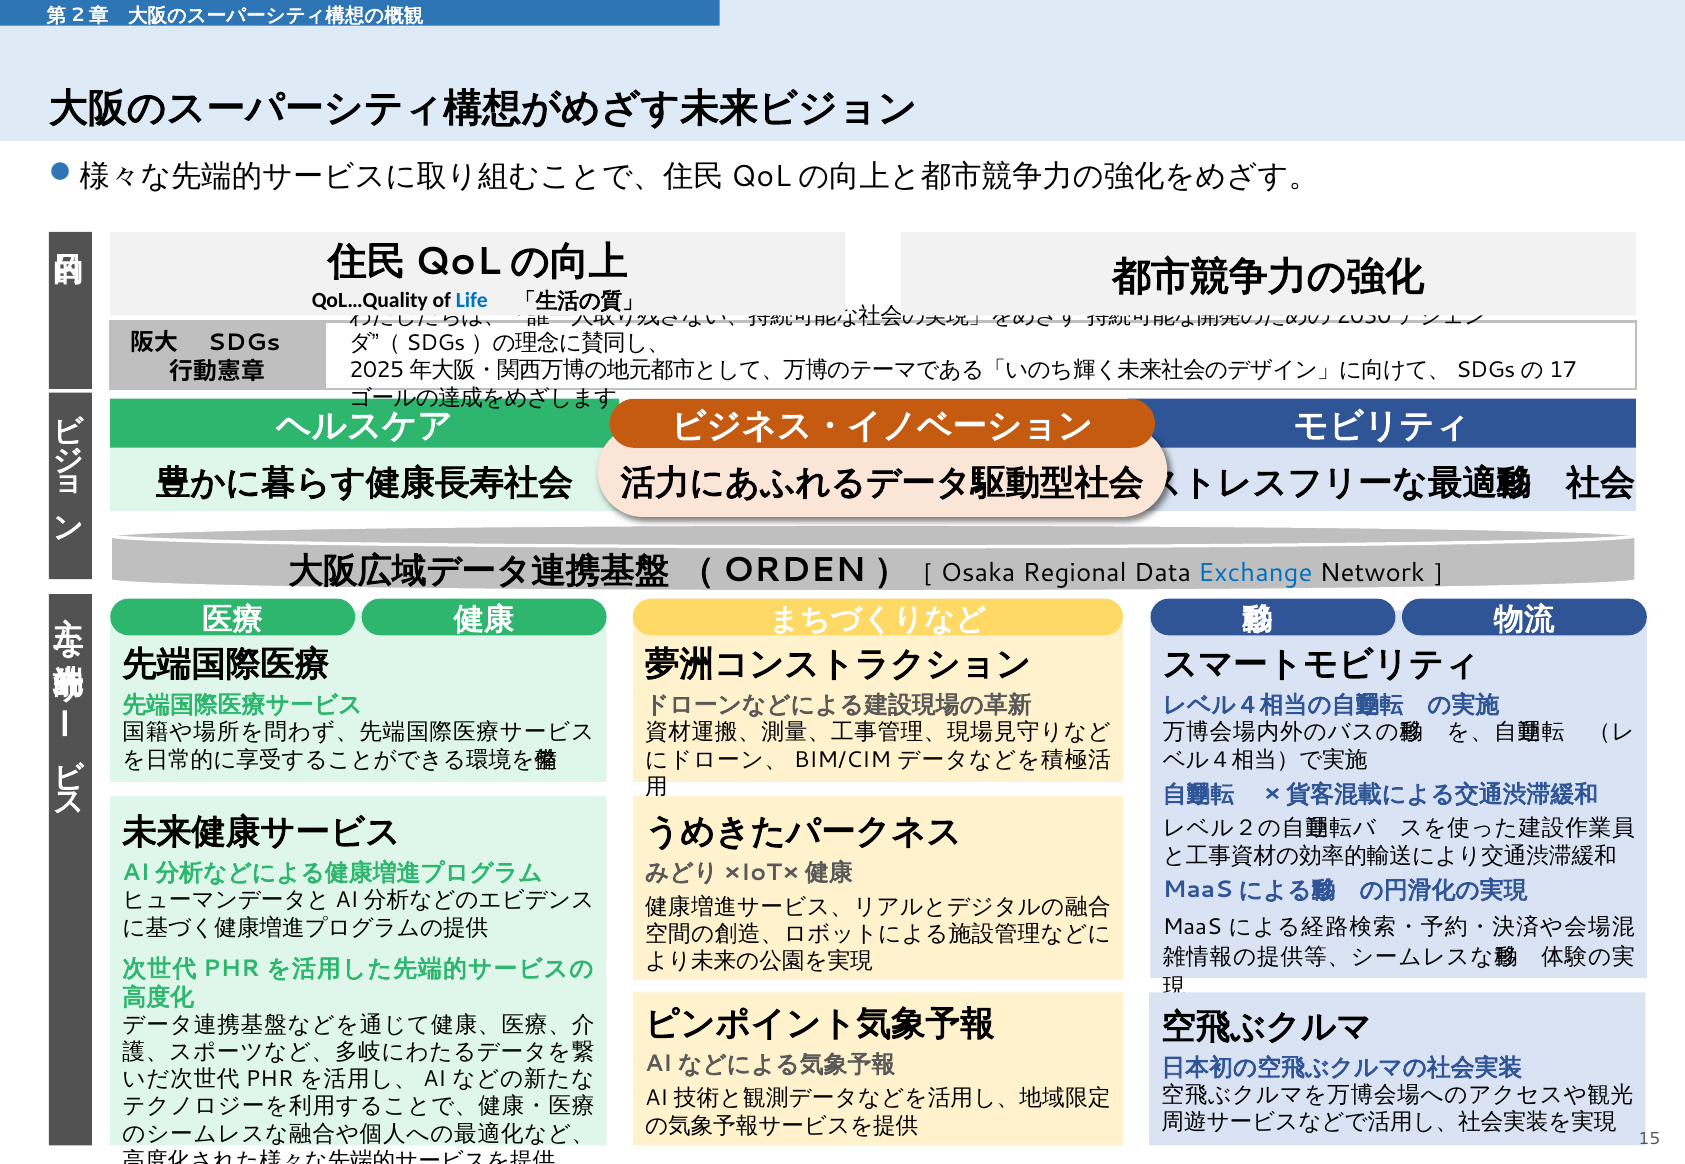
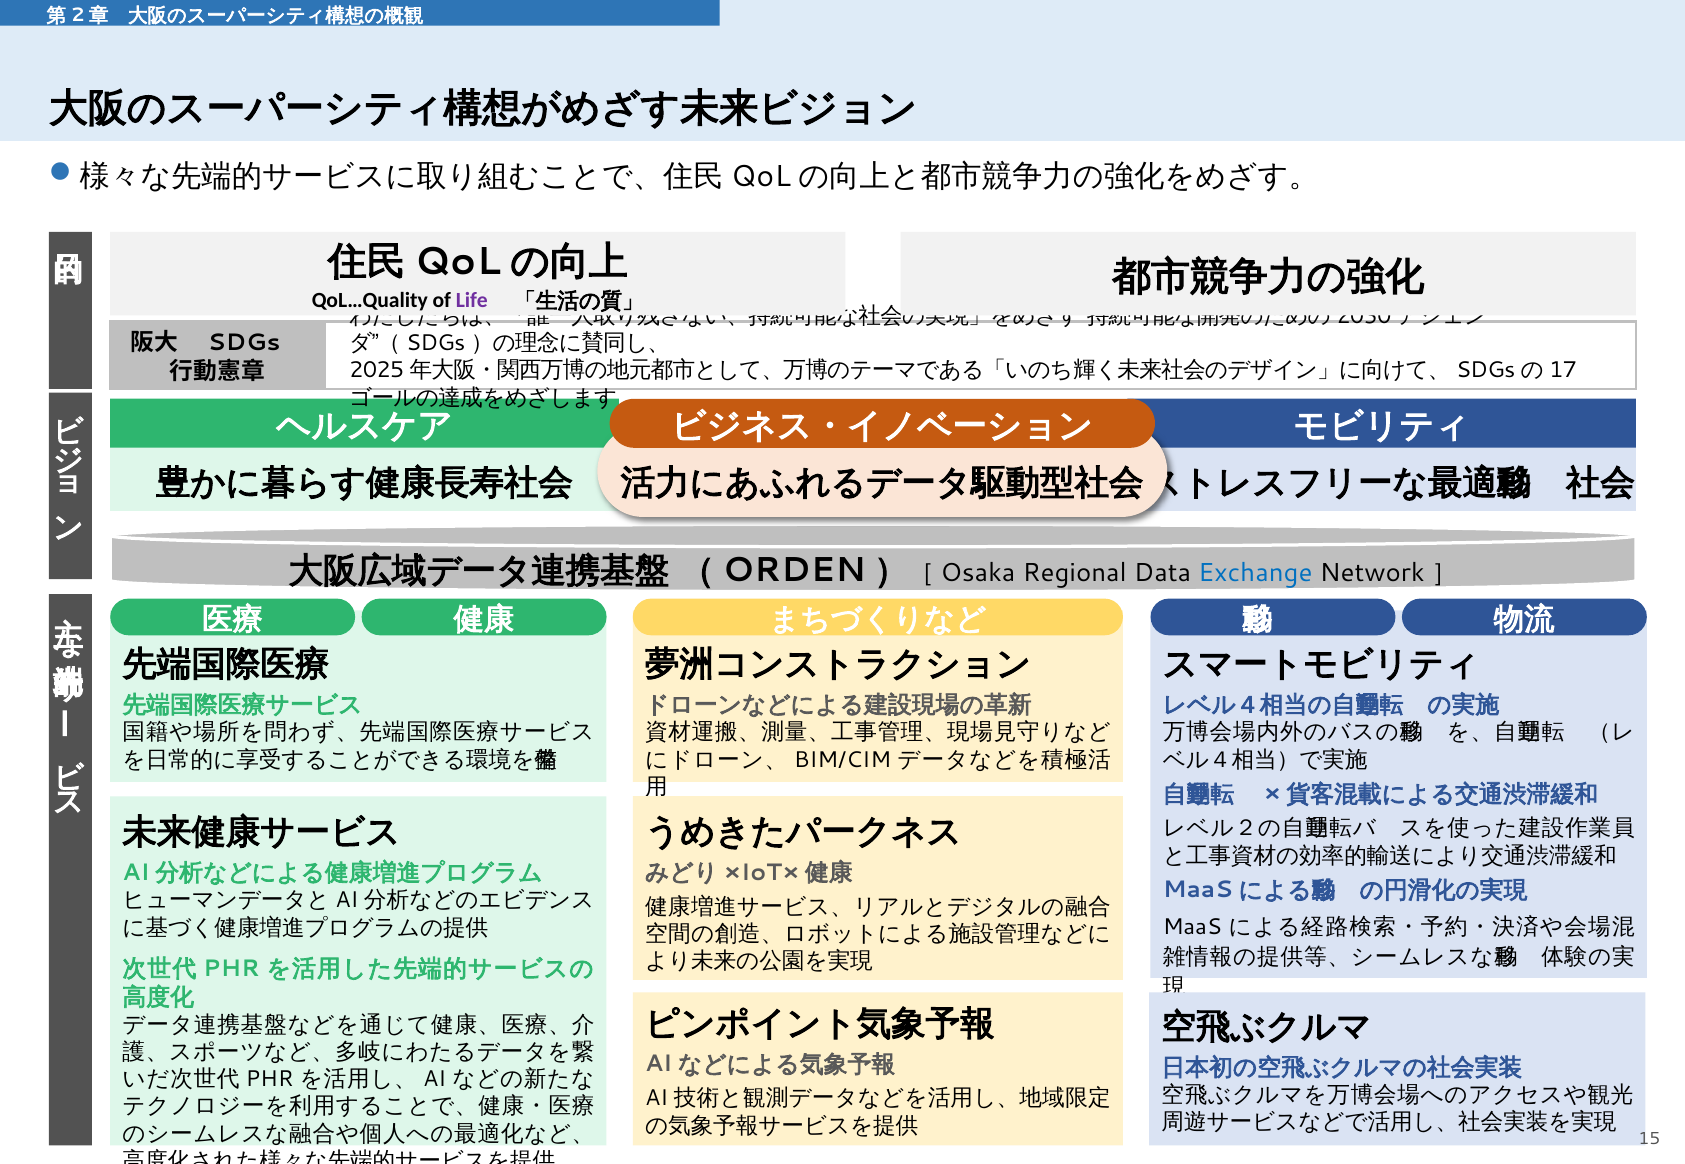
Life colour: blue -> purple (472, 301)
